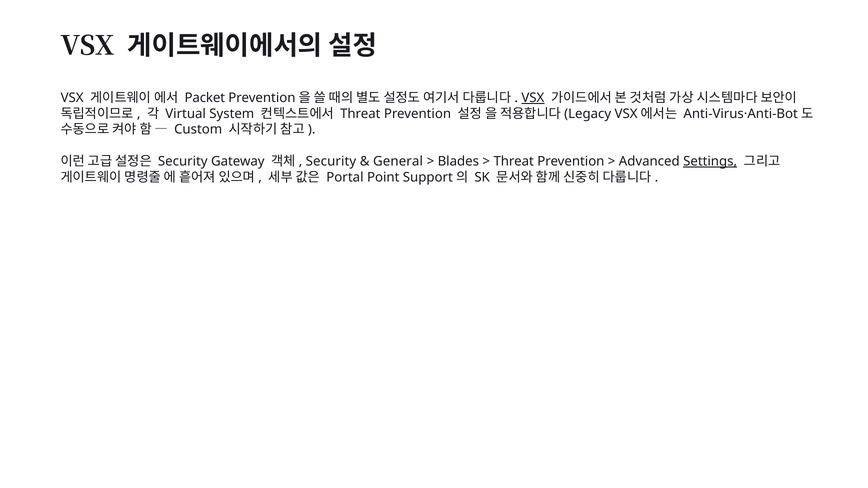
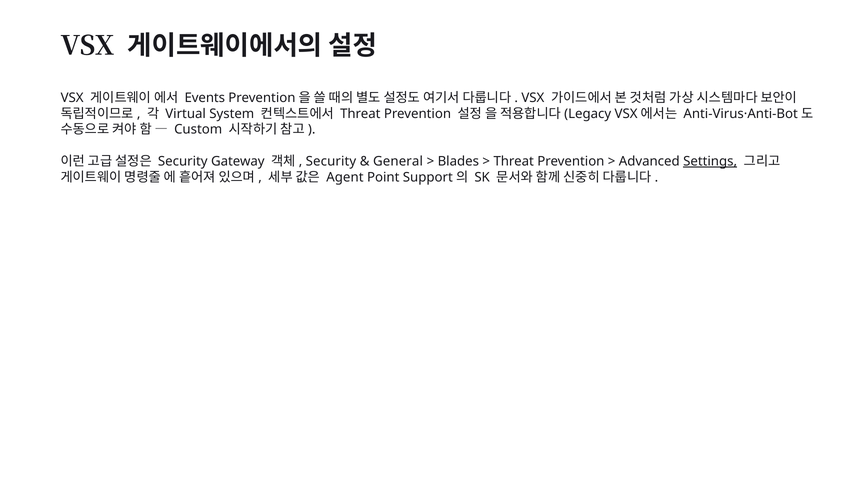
Packet: Packet -> Events (205, 98)
VSX underline: present -> none (533, 98)
Portal: Portal -> Agent (345, 177)
